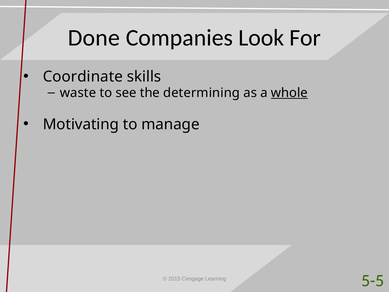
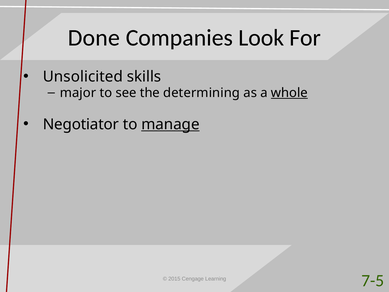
Coordinate: Coordinate -> Unsolicited (83, 77)
waste: waste -> major (78, 93)
Motivating: Motivating -> Negotiator (81, 124)
manage underline: none -> present (170, 124)
5-5: 5-5 -> 7-5 (373, 280)
